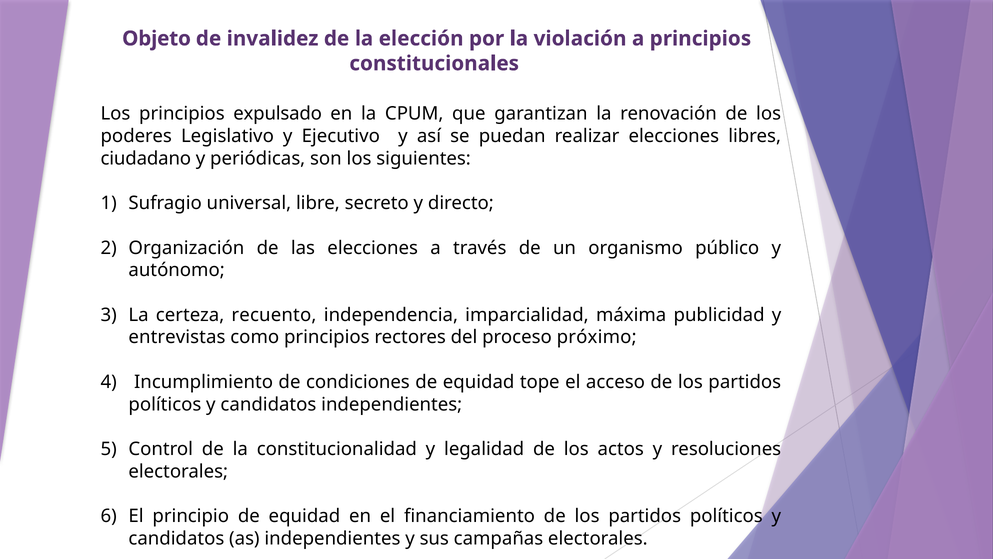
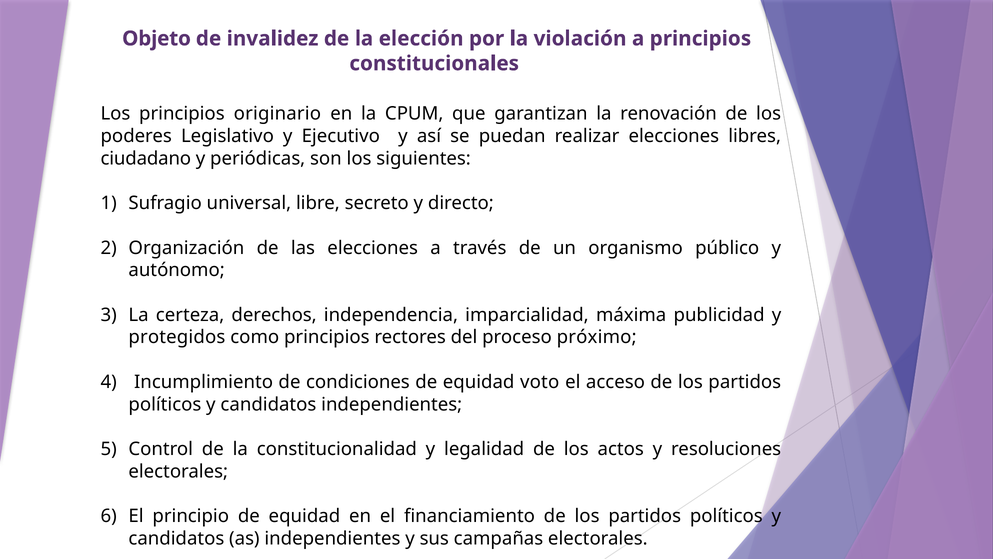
expulsado: expulsado -> originario (277, 114)
recuento: recuento -> derechos (274, 315)
entrevistas: entrevistas -> protegidos (177, 337)
tope: tope -> voto (540, 382)
